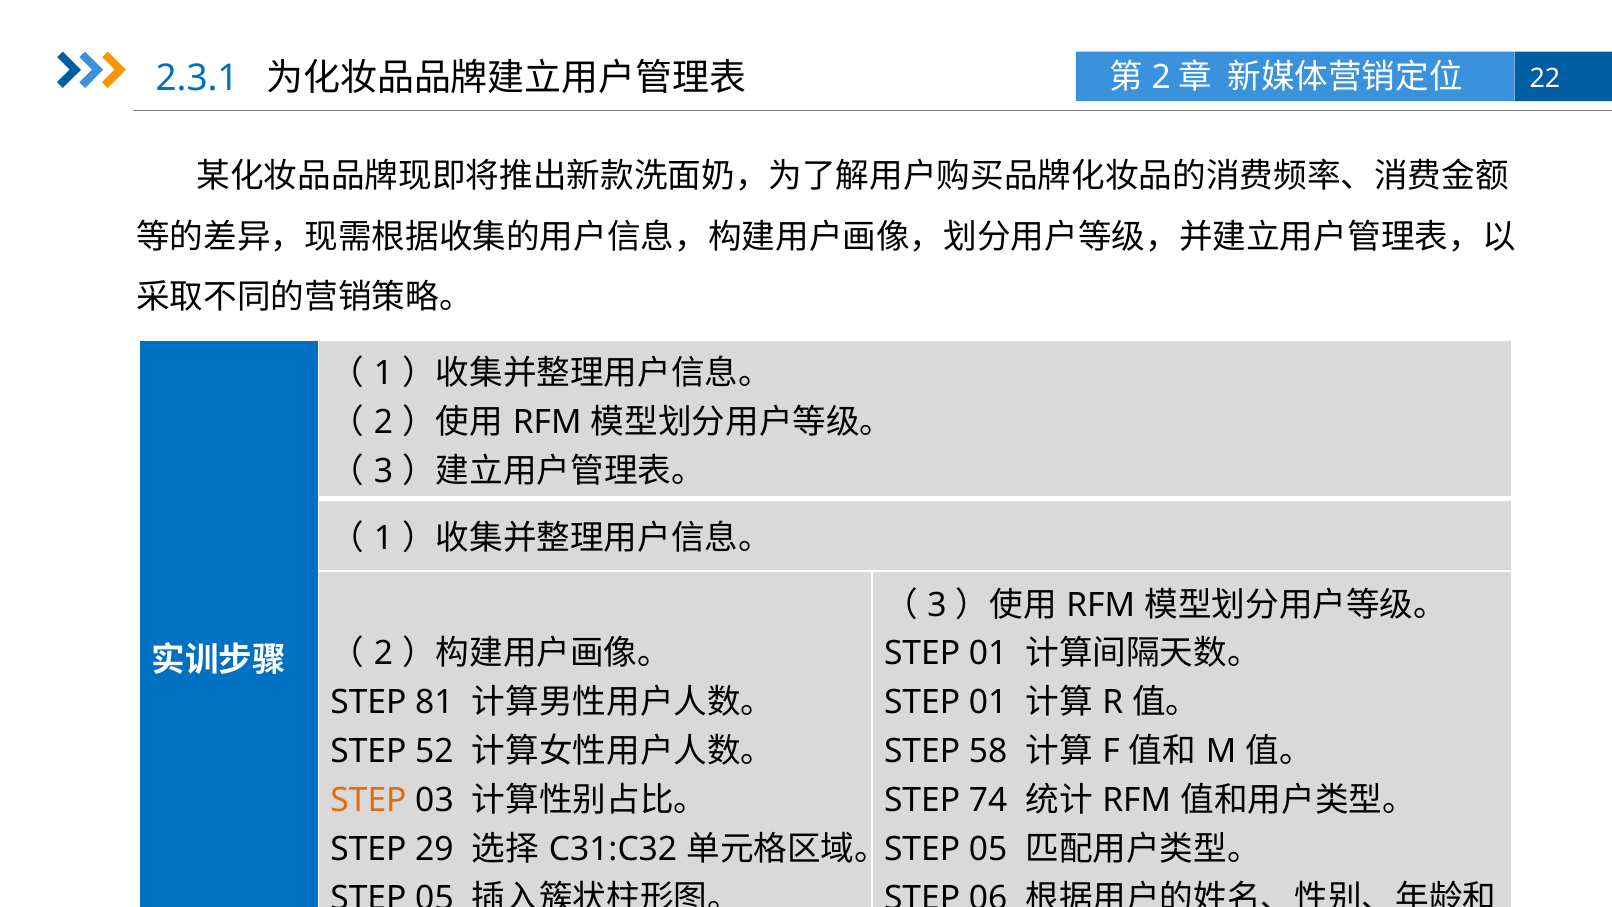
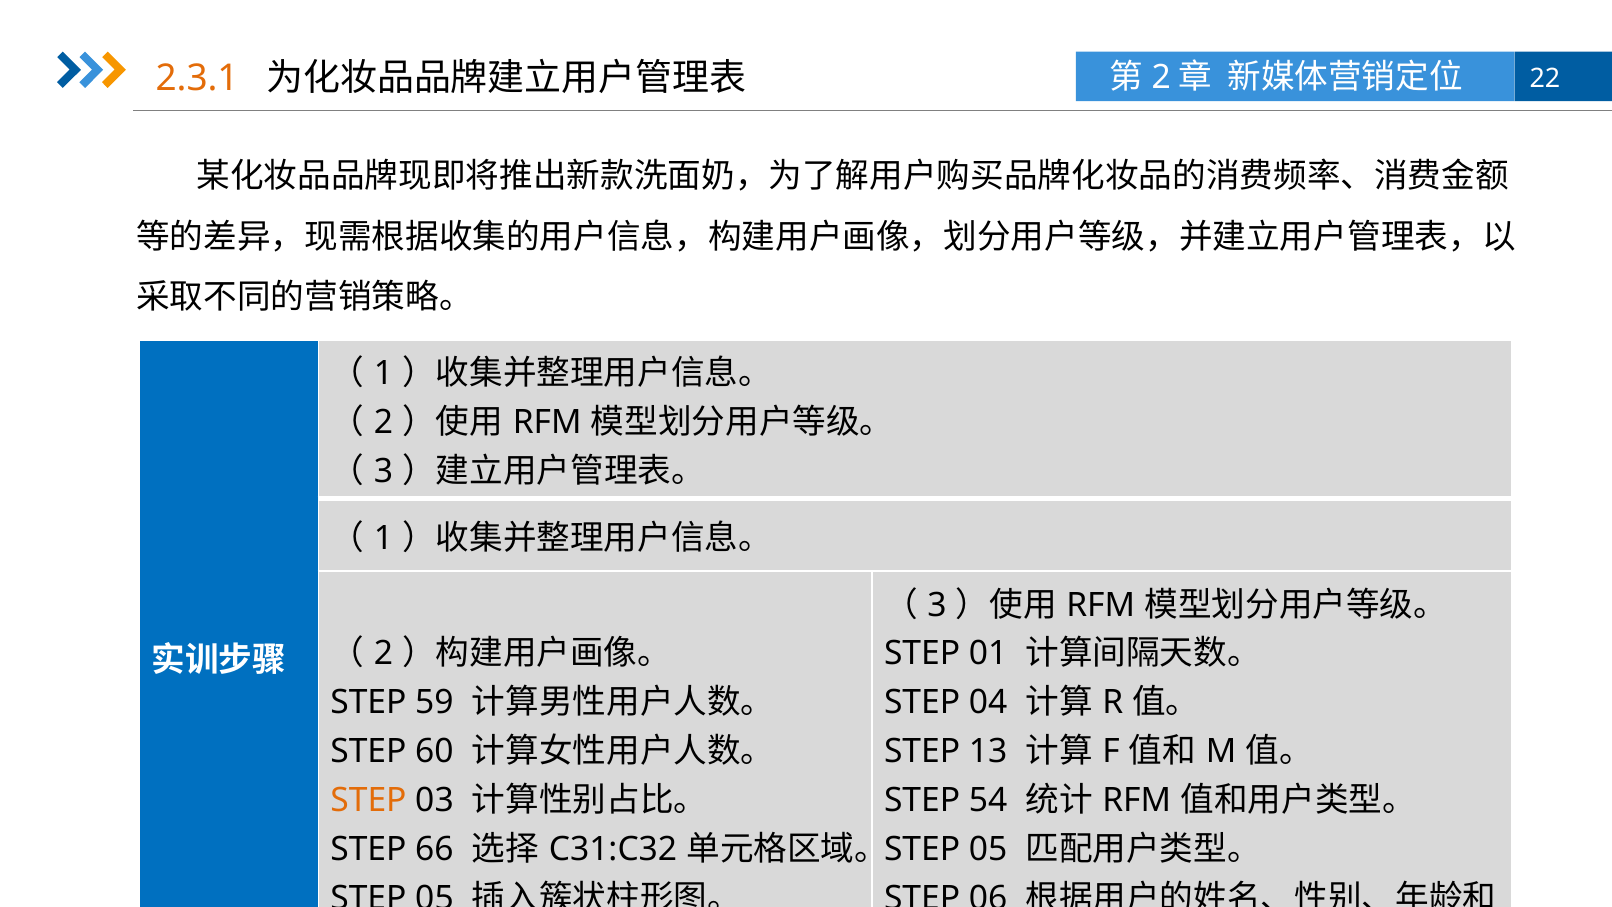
2.3.1 colour: blue -> orange (197, 78)
81: 81 -> 59 (434, 703)
01: 01 -> 04 (988, 703)
52: 52 -> 60 (434, 751)
58: 58 -> 13 (988, 752)
74: 74 -> 54 (988, 801)
29: 29 -> 66 (434, 849)
